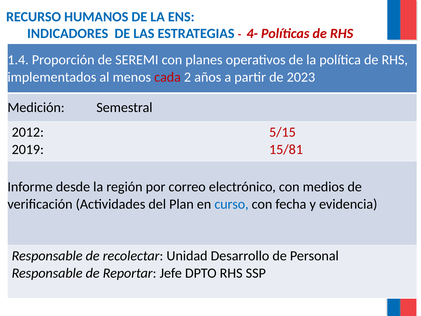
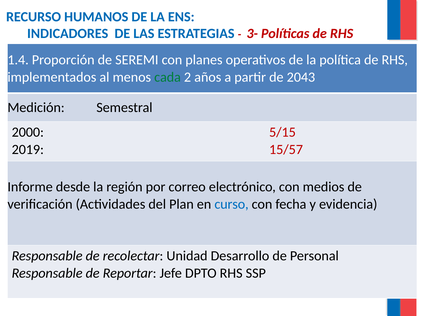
4-: 4- -> 3- (252, 34)
cada colour: red -> green (168, 77)
2023: 2023 -> 2043 (301, 77)
2012: 2012 -> 2000 (28, 132)
15/81: 15/81 -> 15/57 (286, 149)
